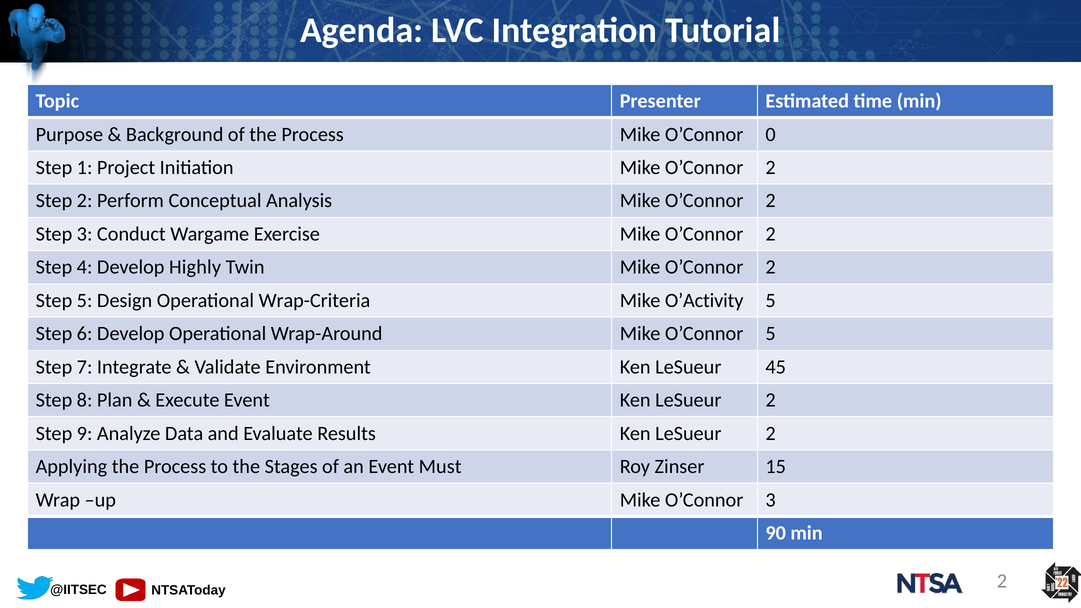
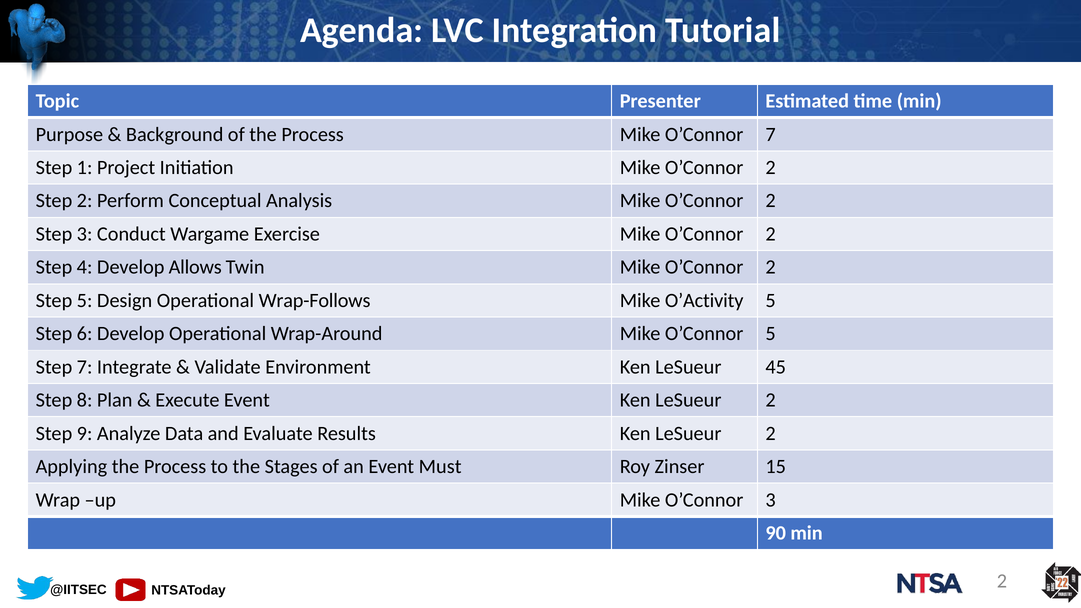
O’Connor 0: 0 -> 7 (771, 134)
Highly: Highly -> Allows (195, 267)
Wrap-Criteria: Wrap-Criteria -> Wrap-Follows (315, 300)
